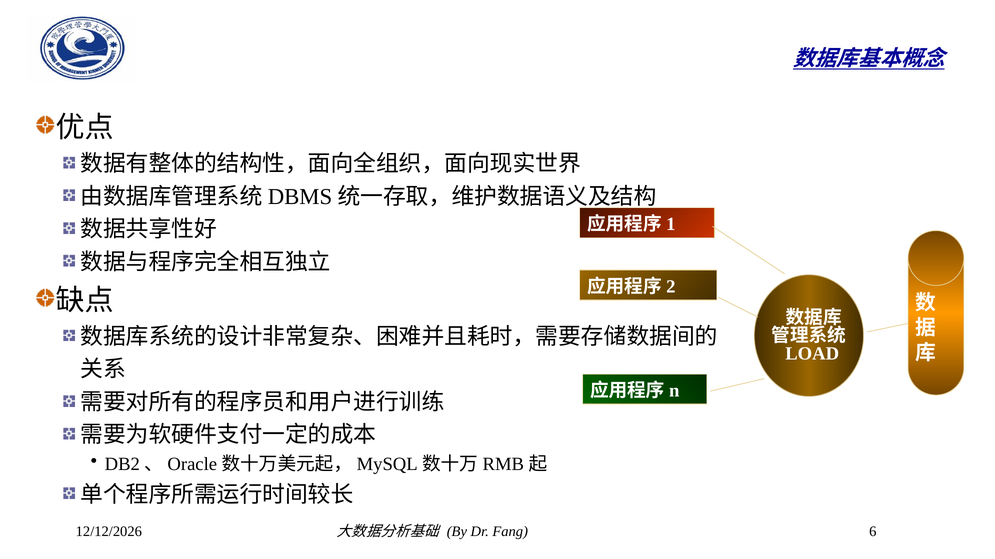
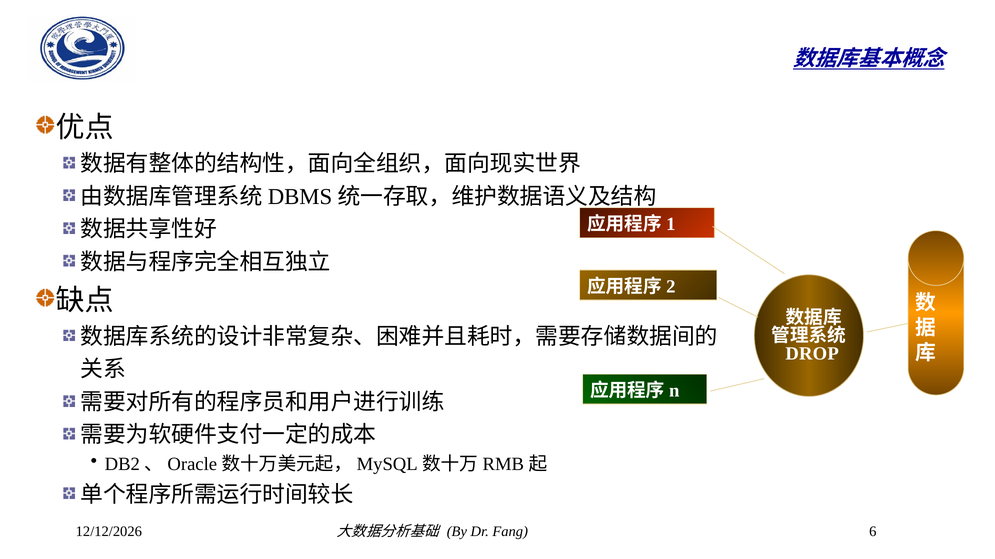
LOAD: LOAD -> DROP (812, 354)
